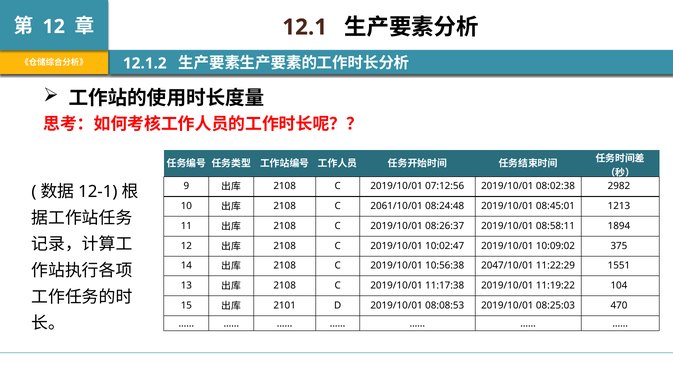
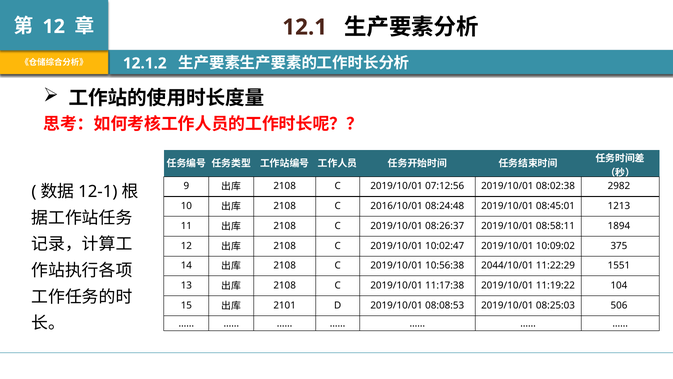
2061/10/01: 2061/10/01 -> 2016/10/01 (397, 206)
2047/10/01: 2047/10/01 -> 2044/10/01 (507, 265)
470: 470 -> 506 (619, 305)
